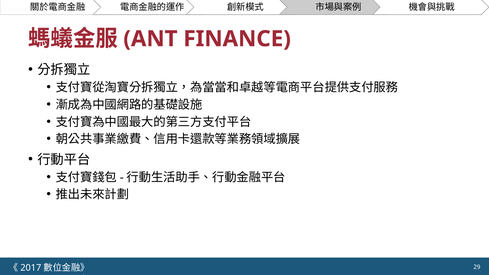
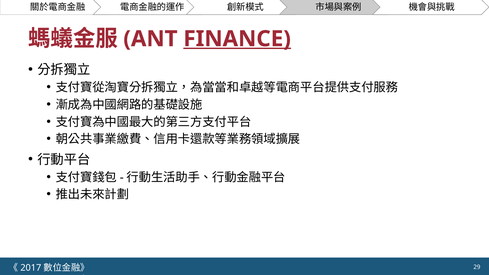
FINANCE underline: none -> present (237, 39)
